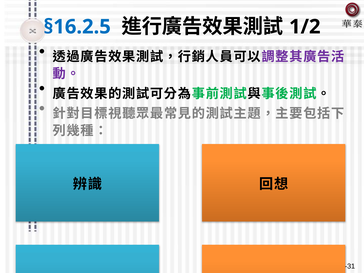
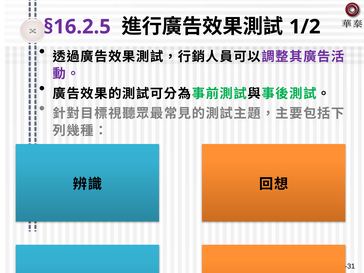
§16.2.5 colour: blue -> purple (77, 27)
